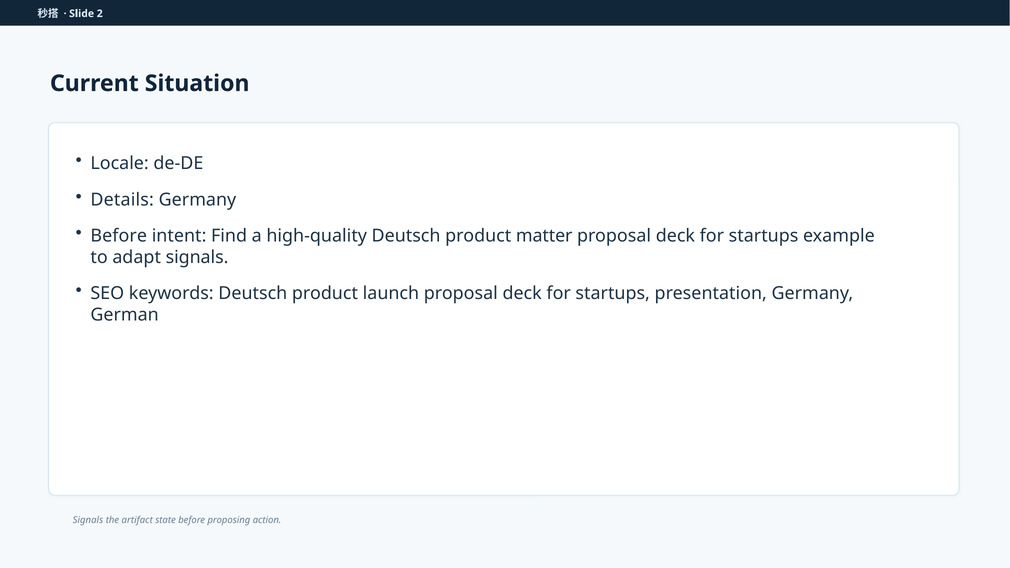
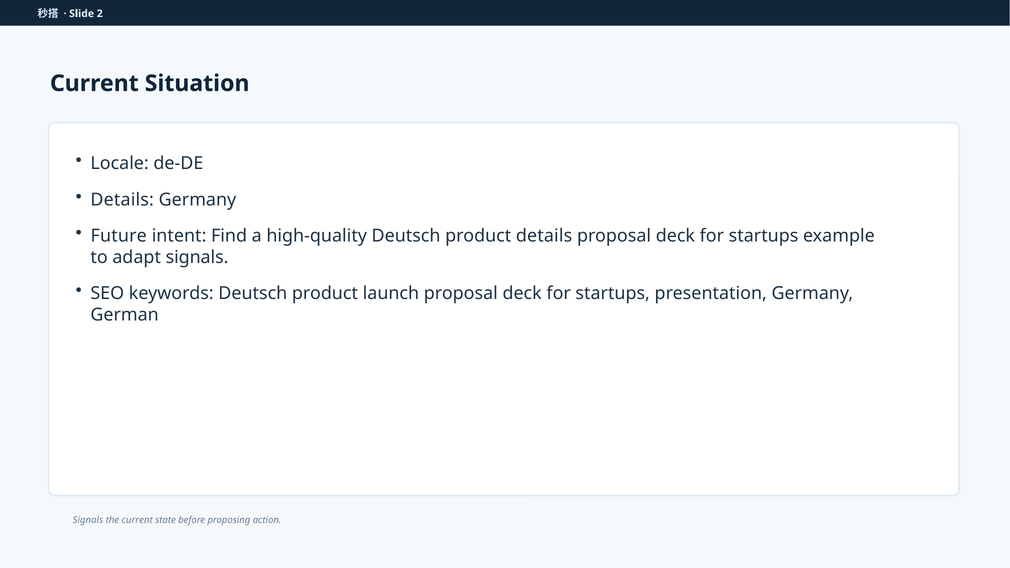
Before: Before -> Future (119, 236)
product matter: matter -> details (544, 236)
the artifact: artifact -> current (137, 520)
